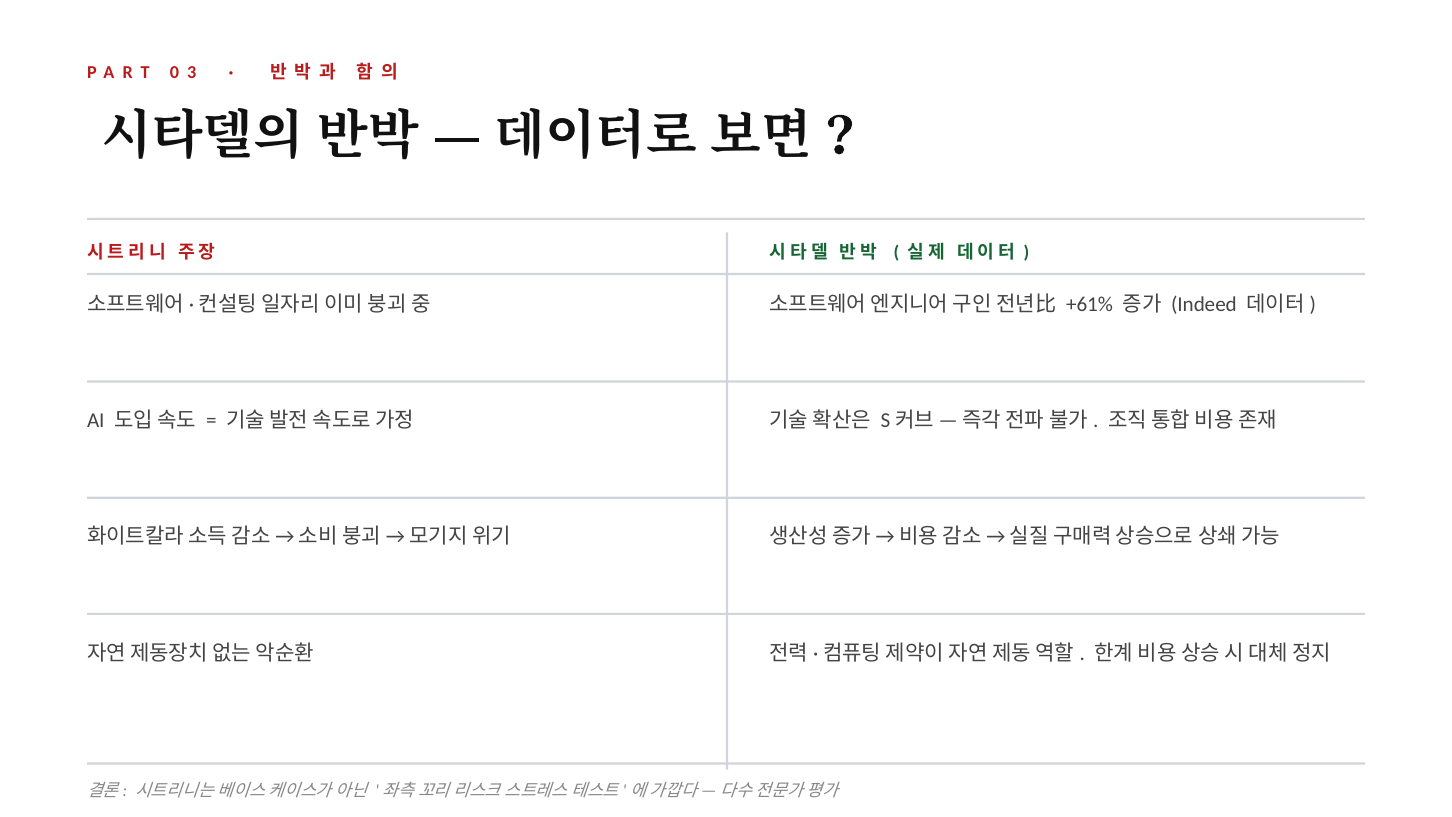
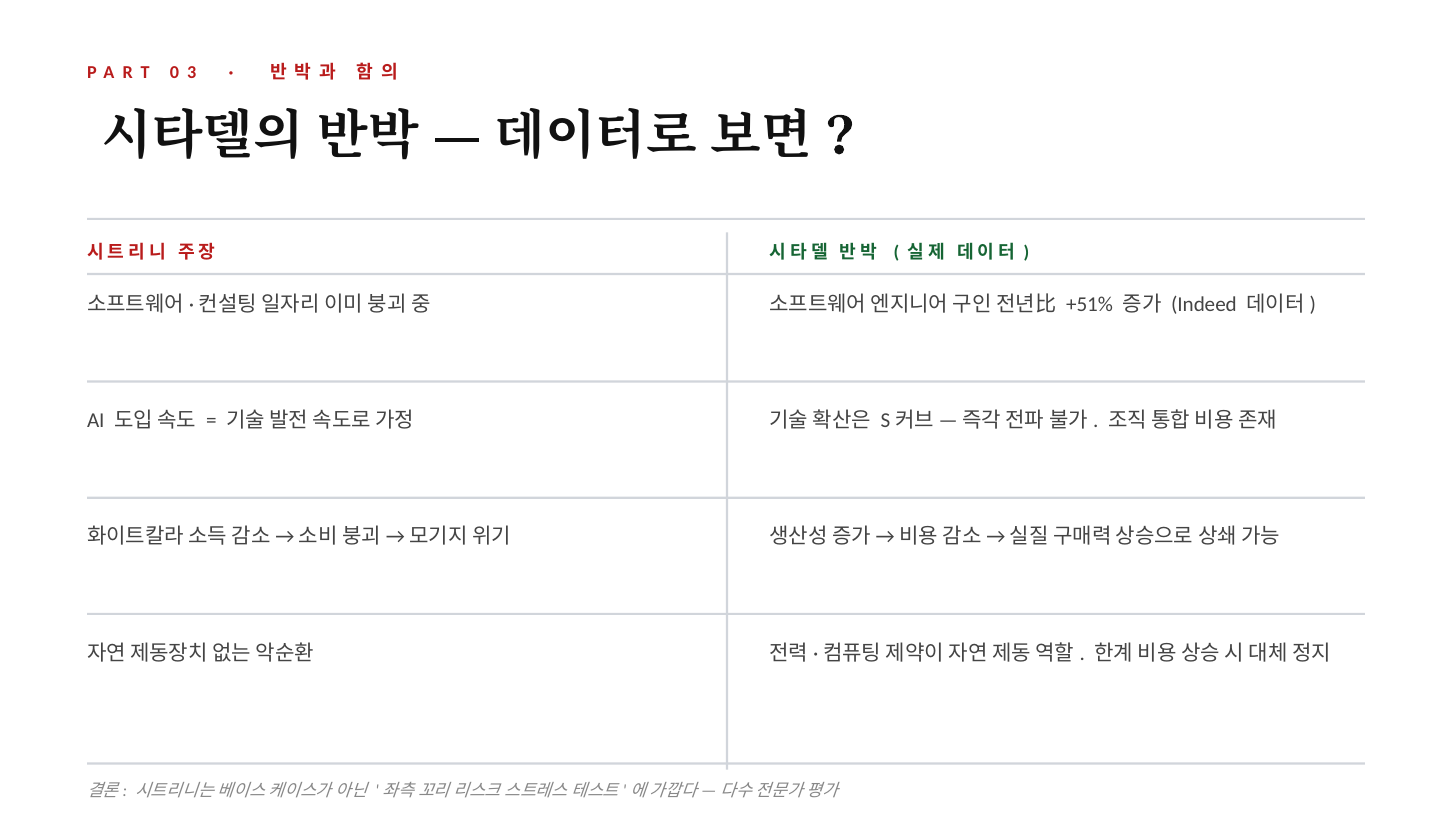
+61%: +61% -> +51% (1090, 305)
